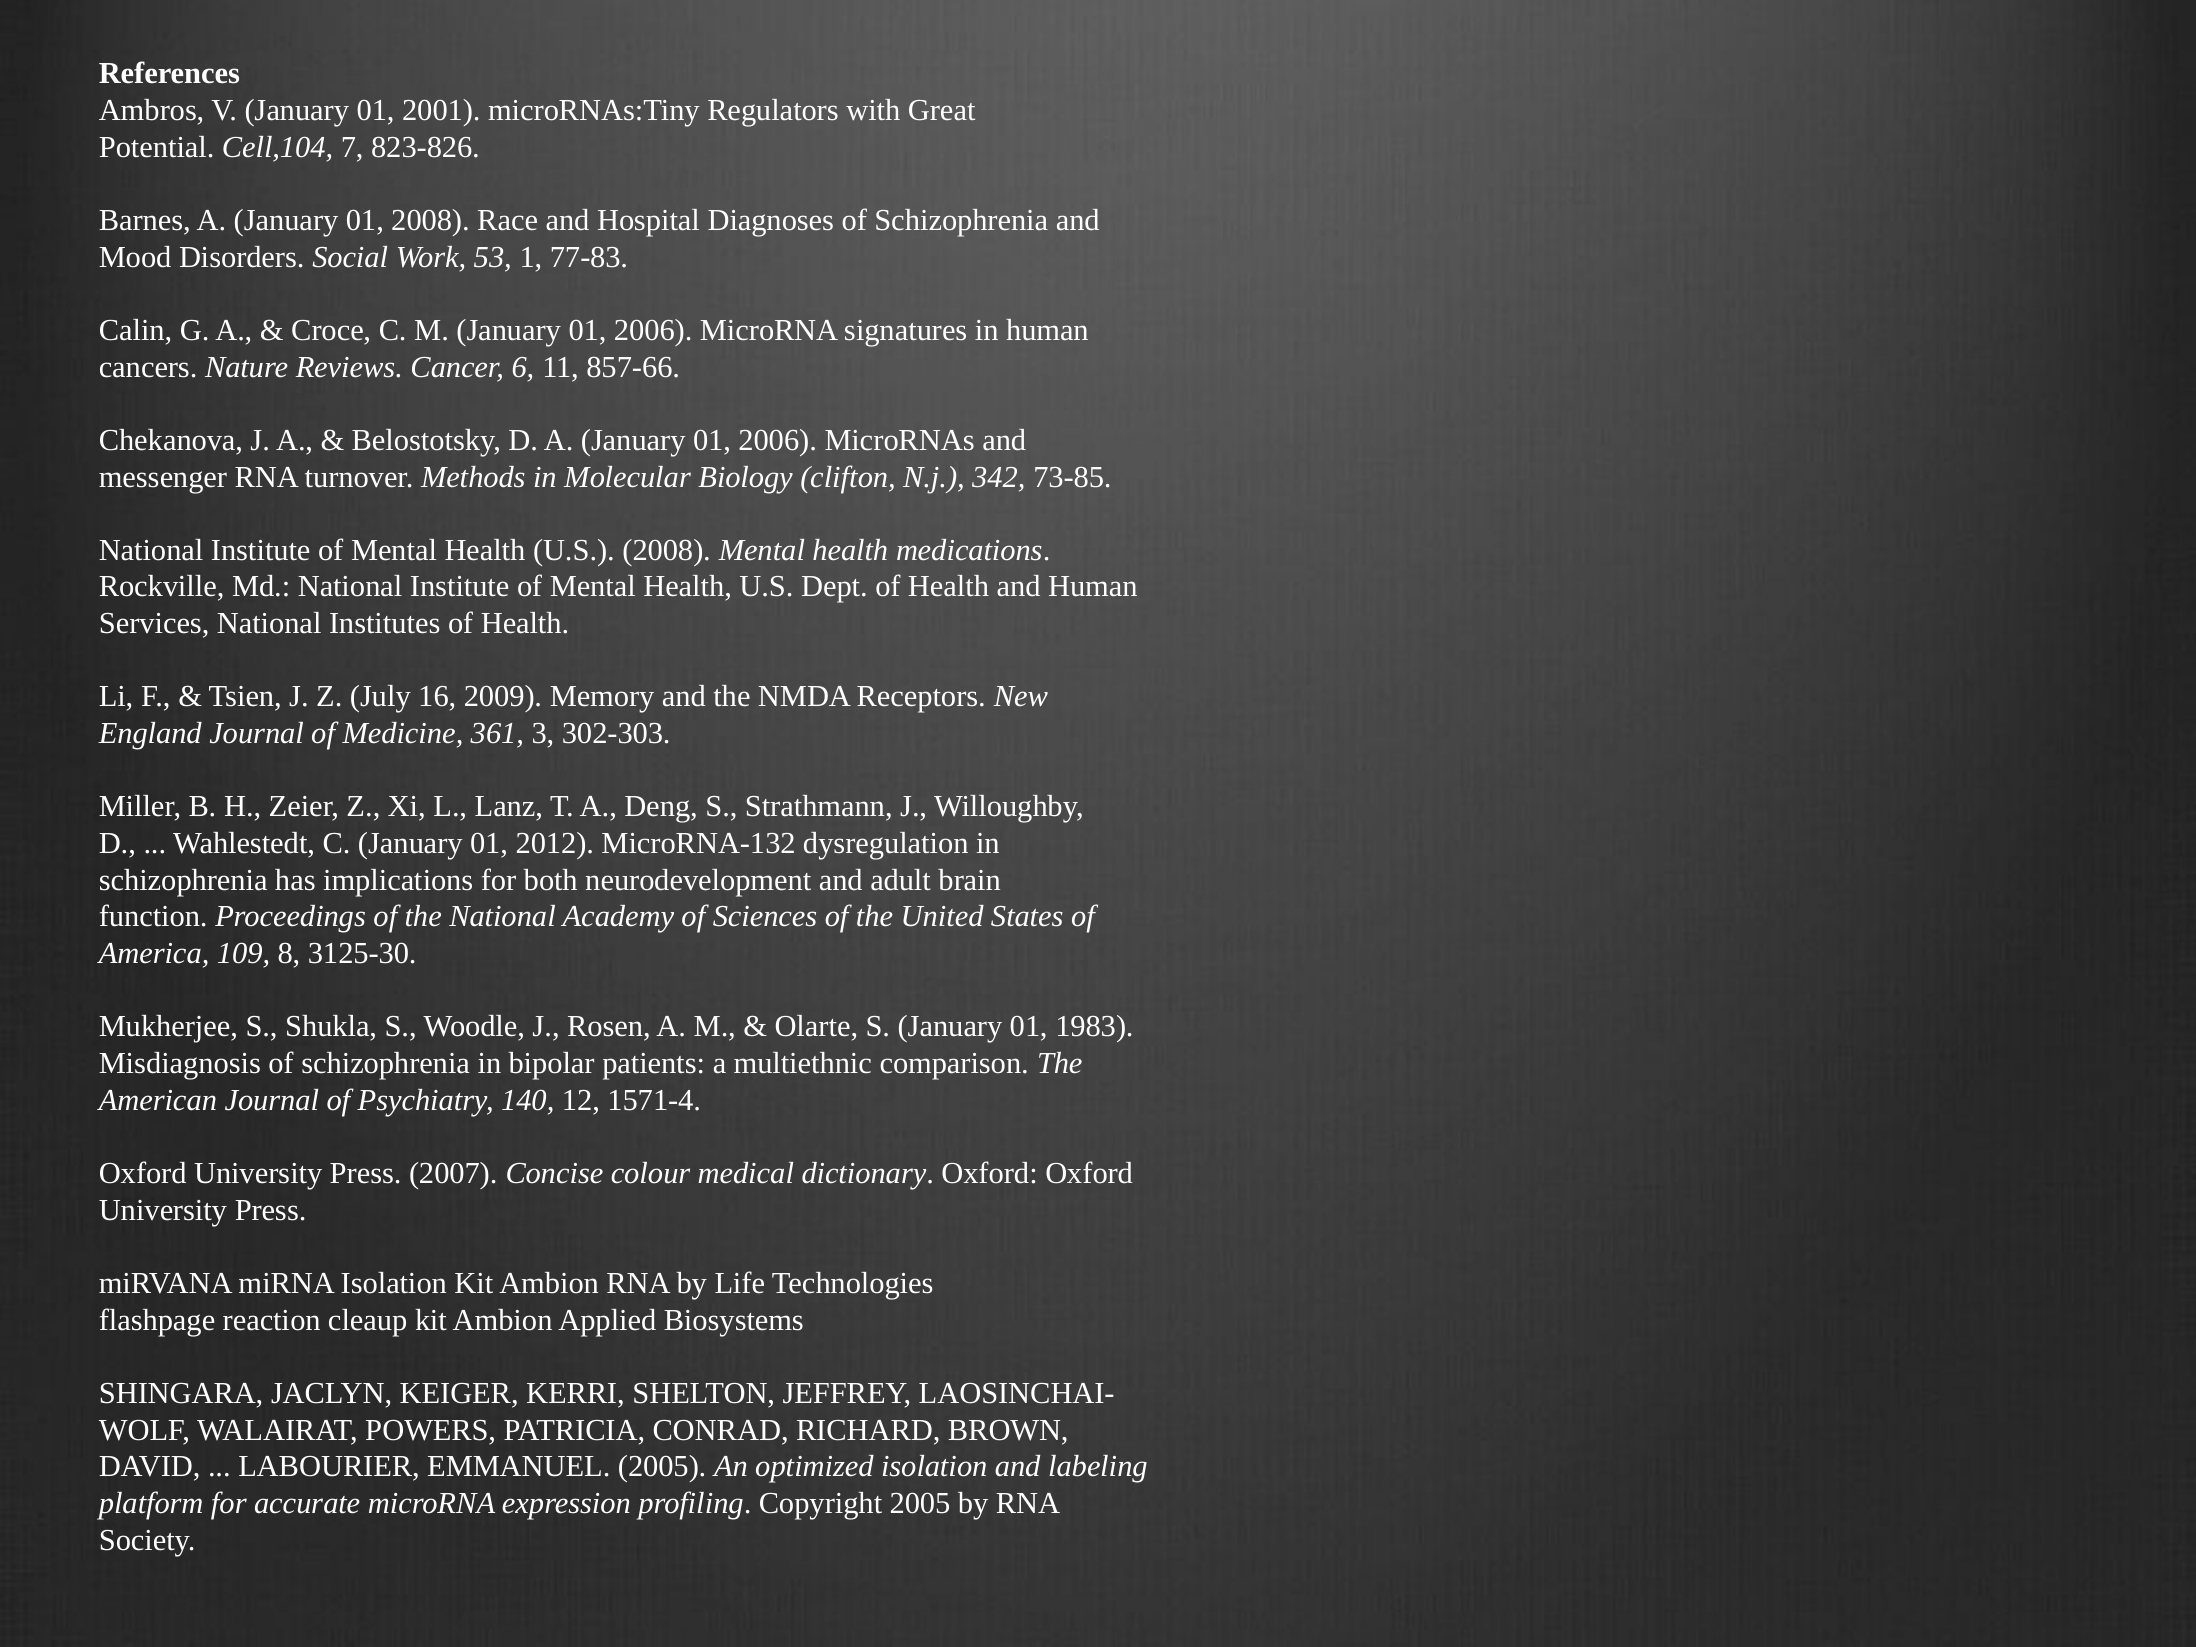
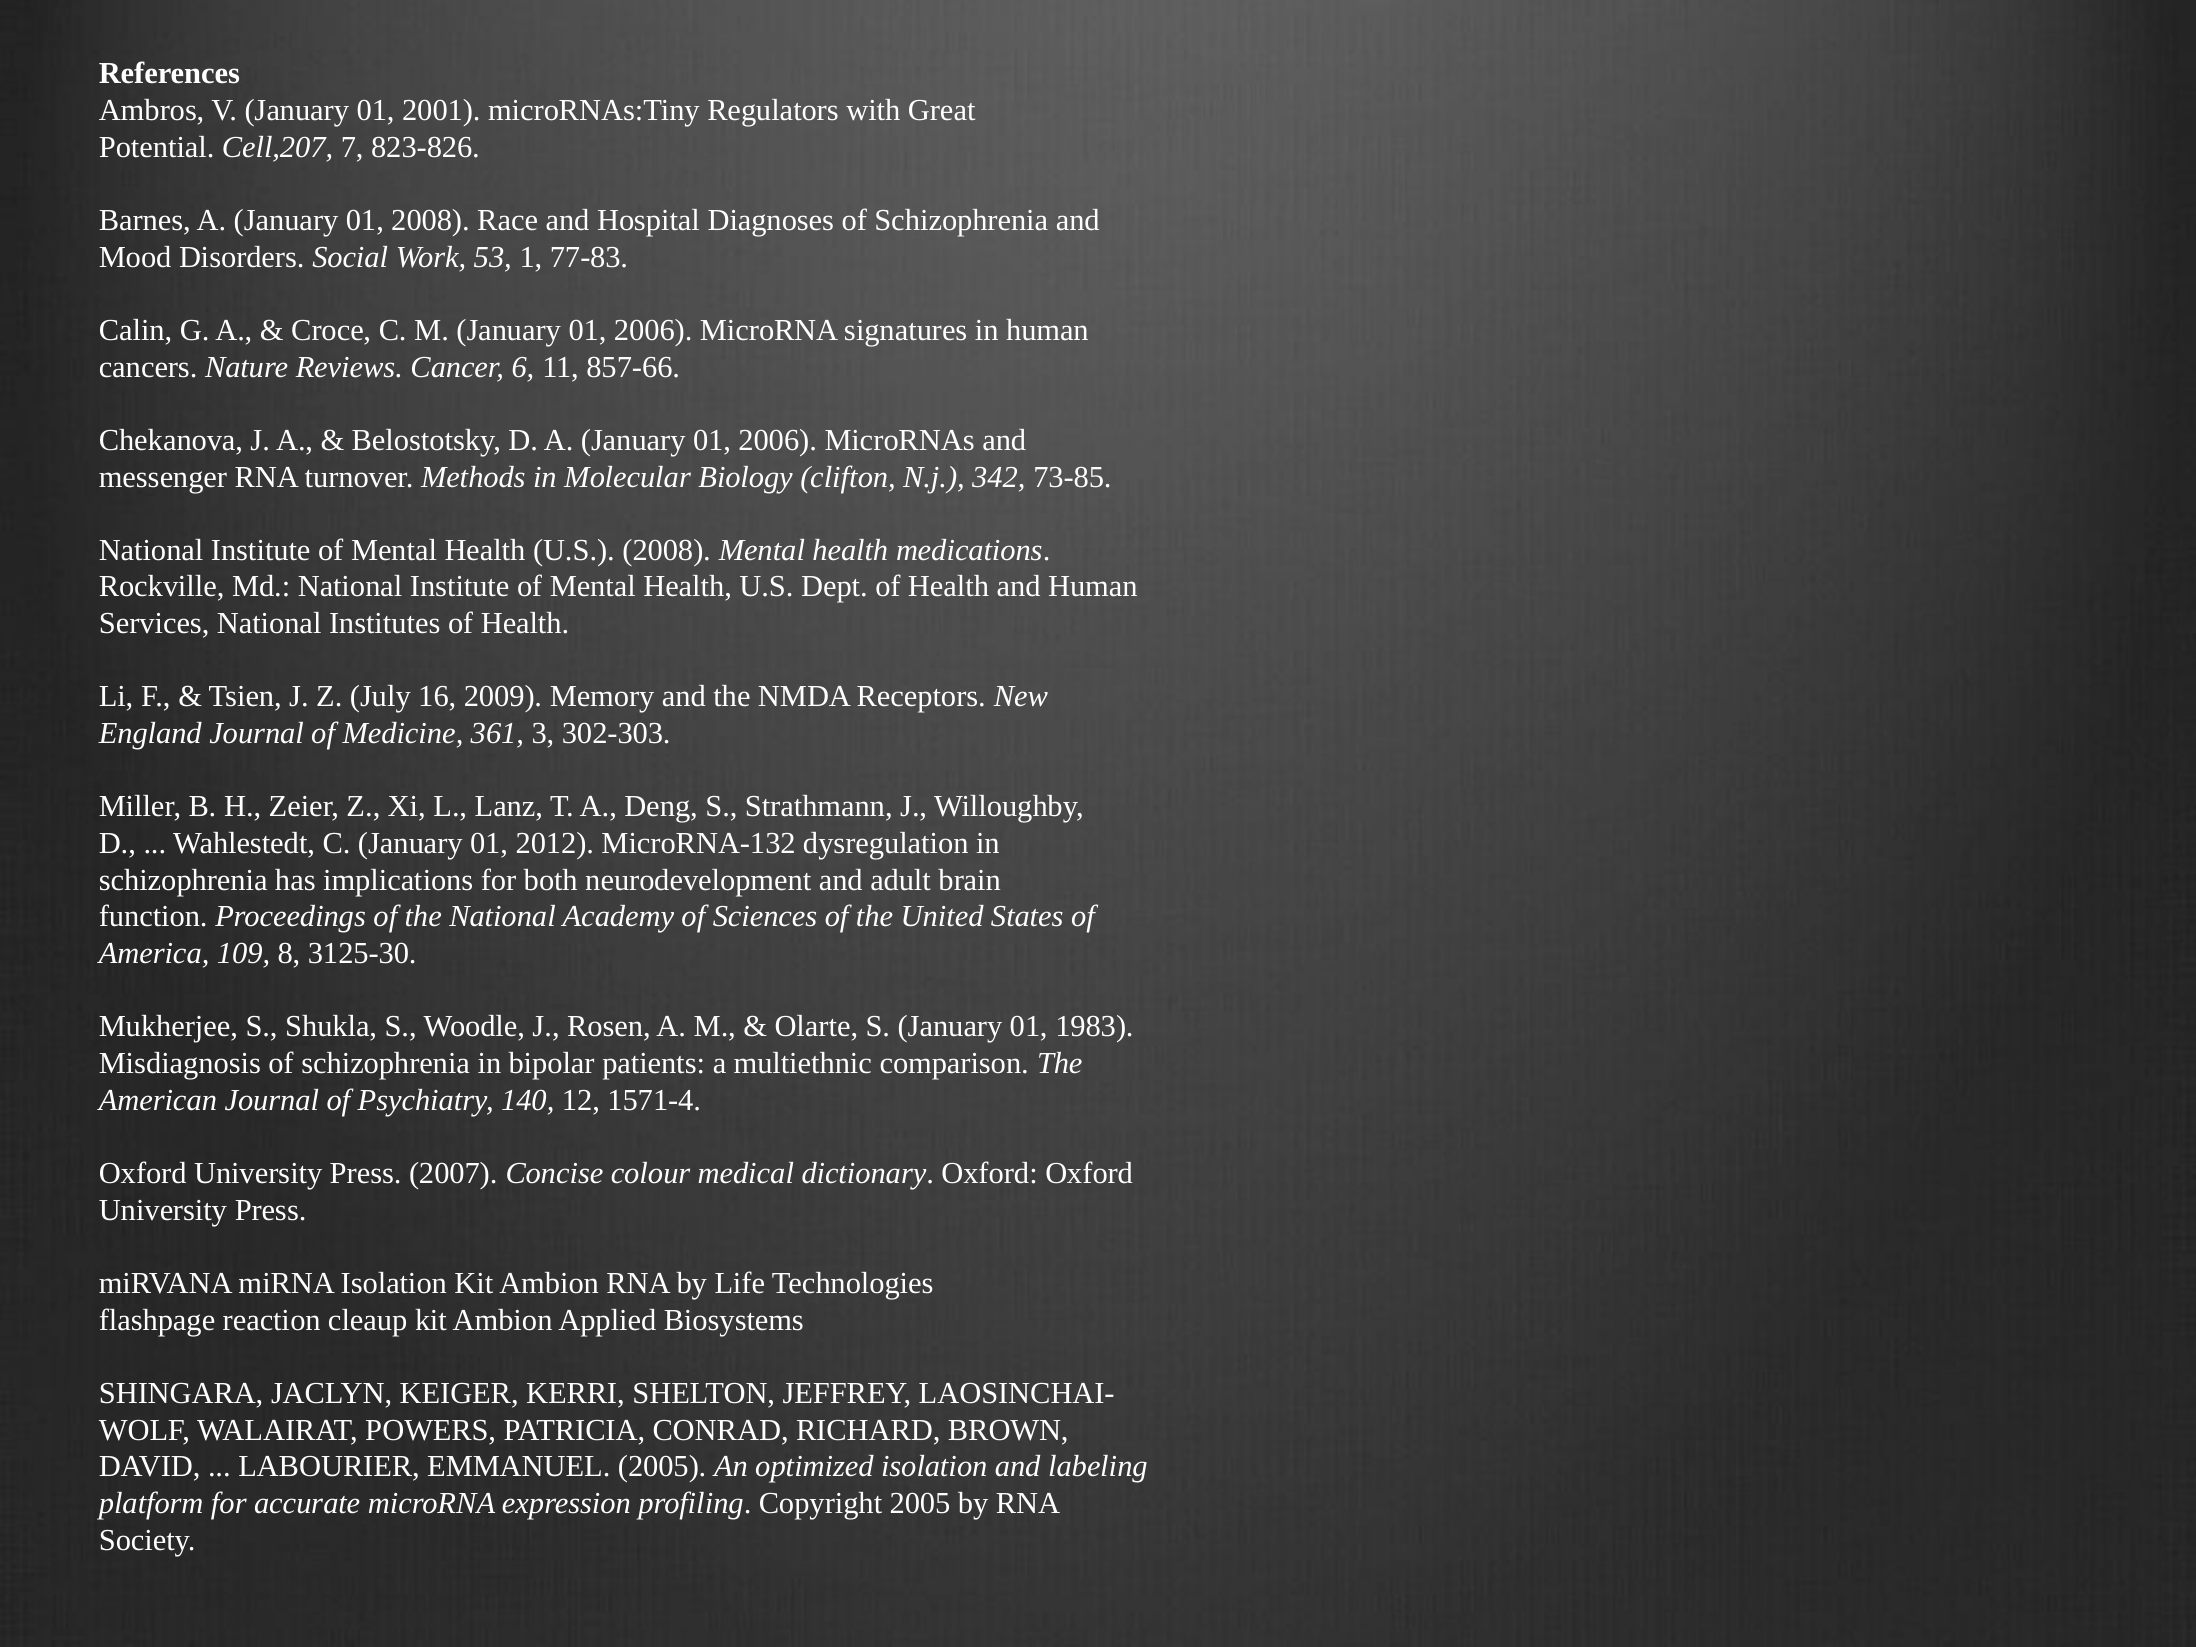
Cell,104: Cell,104 -> Cell,207 (278, 147)
